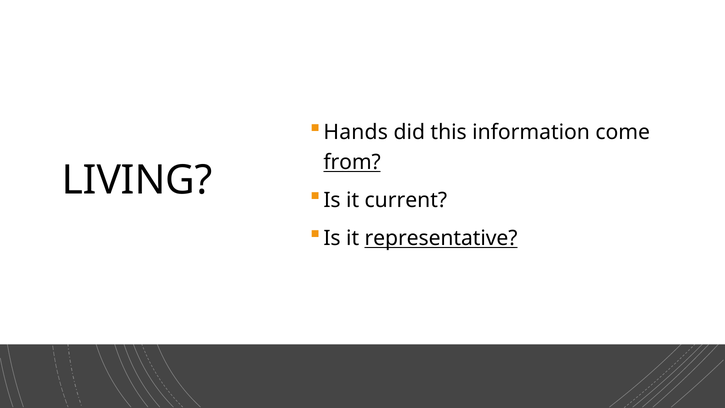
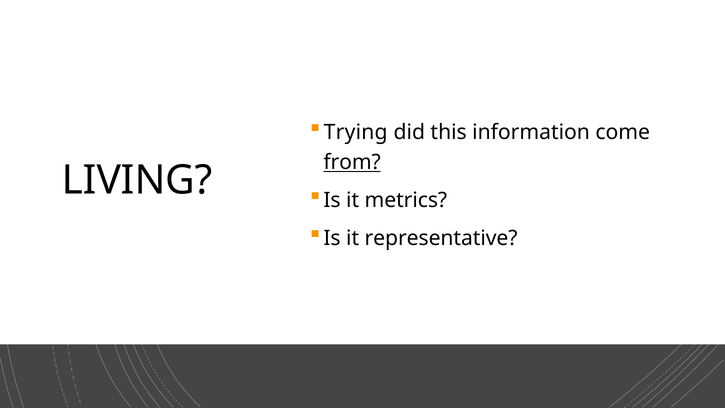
Hands: Hands -> Trying (356, 132)
current: current -> metrics (406, 200)
representative underline: present -> none (441, 238)
